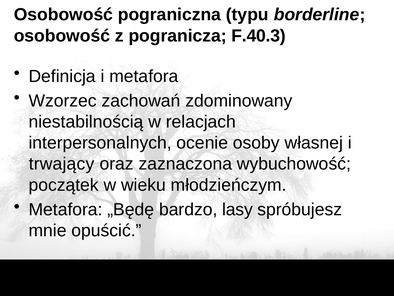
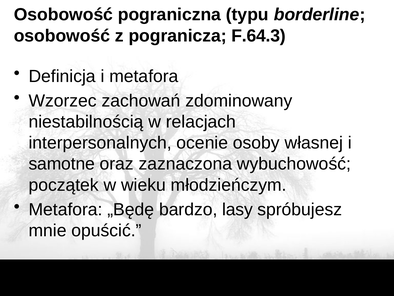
F.40.3: F.40.3 -> F.64.3 (259, 36)
trwający: trwający -> samotne (62, 164)
